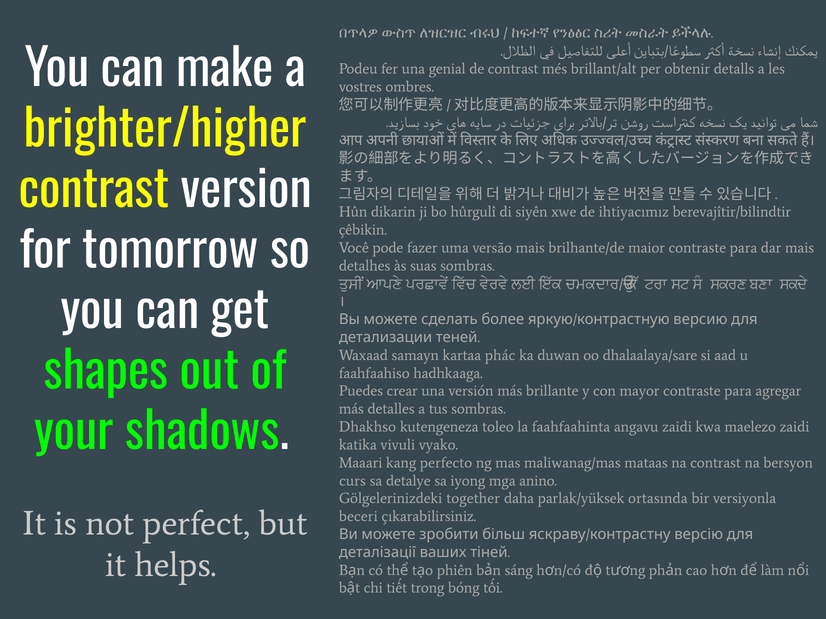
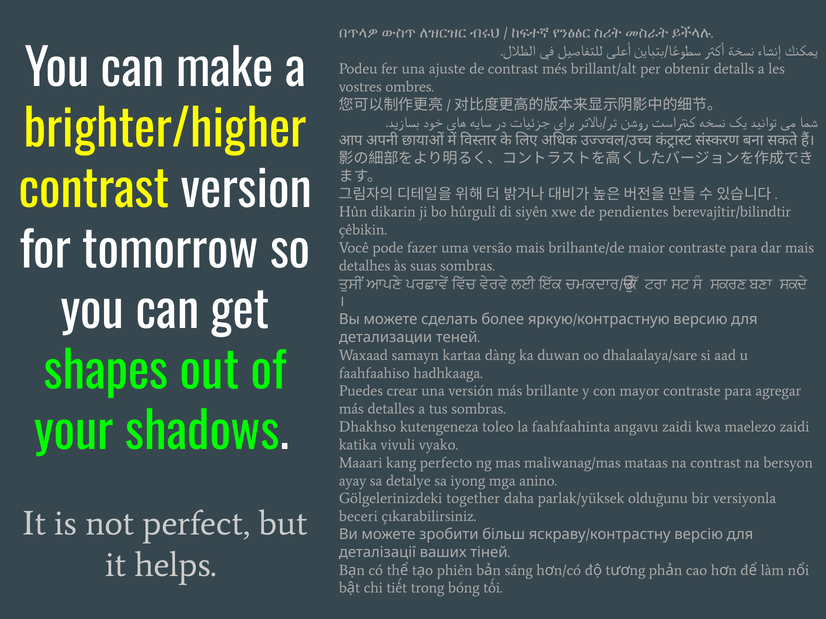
genial: genial -> ajuste (447, 69)
ihtiyacımız: ihtiyacımız -> pendientes (634, 212)
phác: phác -> dàng (500, 356)
curs: curs -> ayay (353, 481)
ortasında: ortasında -> olduğunu (658, 499)
